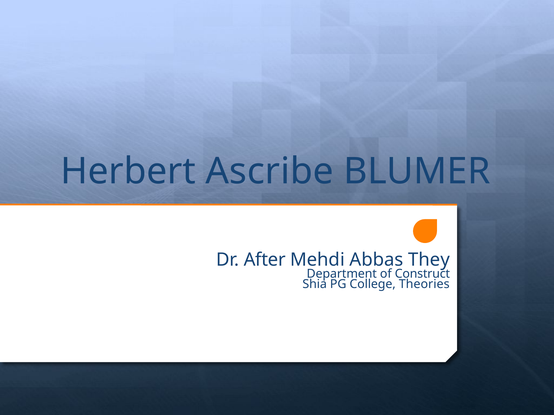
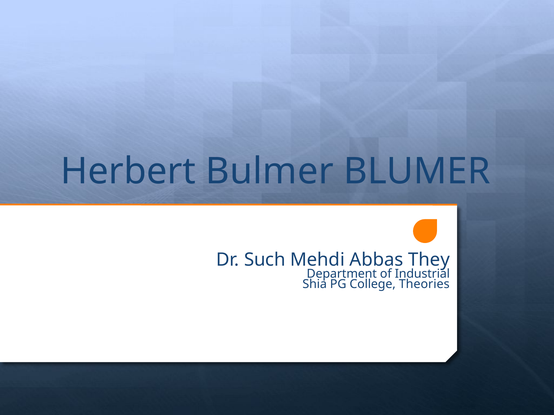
Ascribe: Ascribe -> Bulmer (270, 172)
After: After -> Such (265, 260)
Construct: Construct -> Industrial (422, 274)
